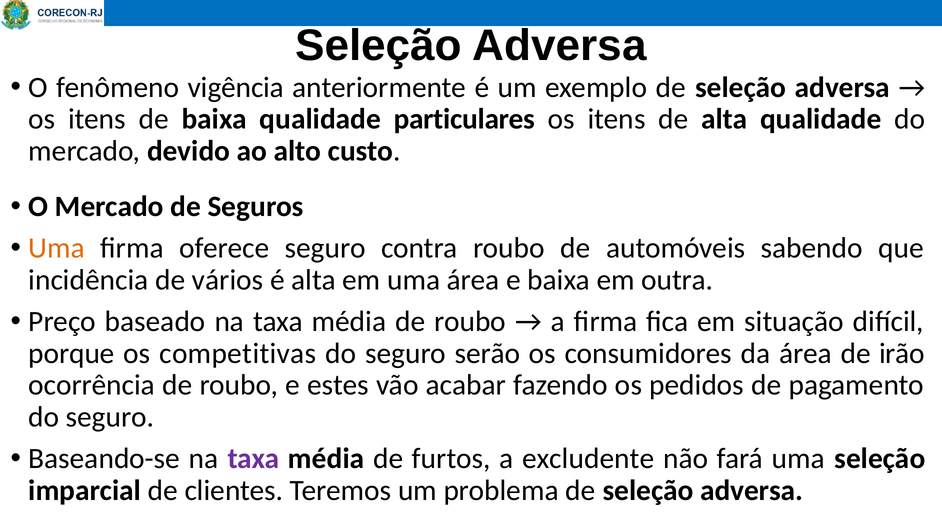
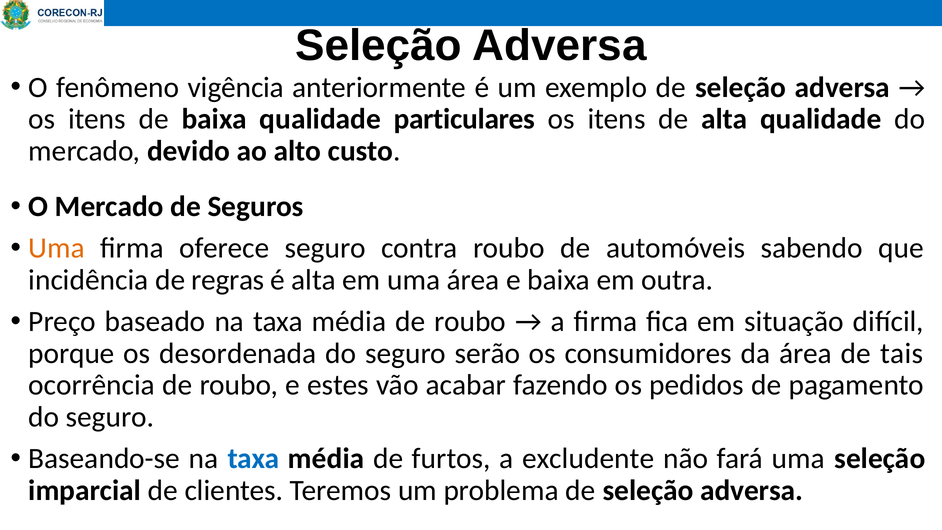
vários: vários -> regras (228, 280)
competitivas: competitivas -> desordenada (238, 353)
irão: irão -> tais (902, 353)
taxa colour: purple -> blue (254, 459)
